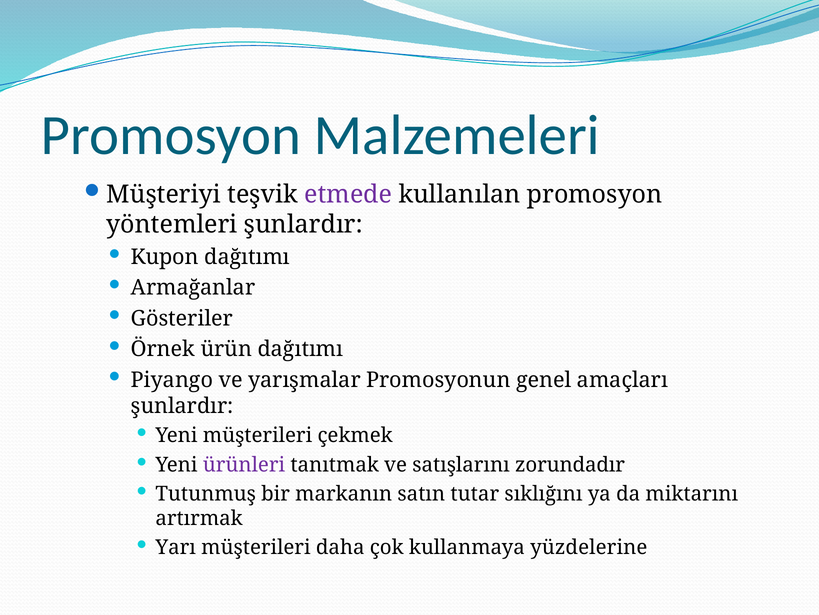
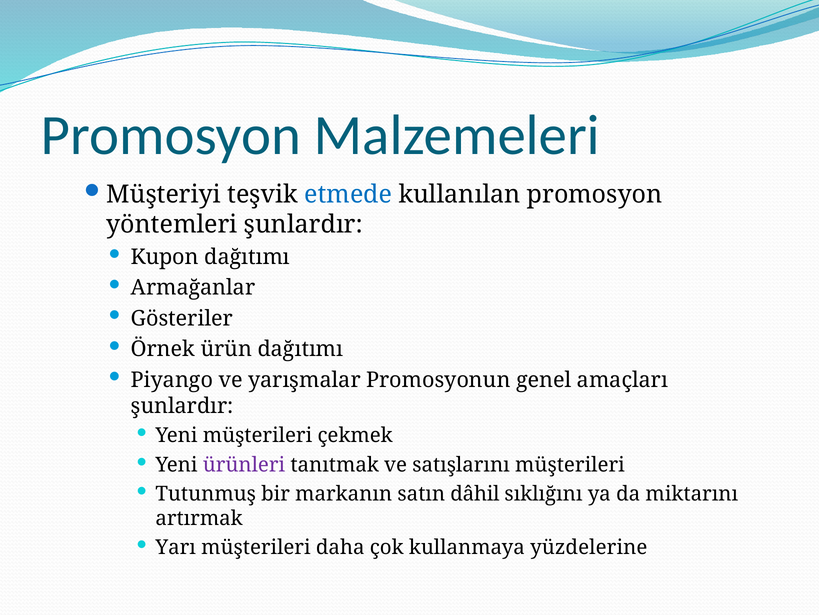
etmede colour: purple -> blue (348, 194)
satışlarını zorundadır: zorundadır -> müşterileri (570, 464)
tutar: tutar -> dâhil (475, 493)
